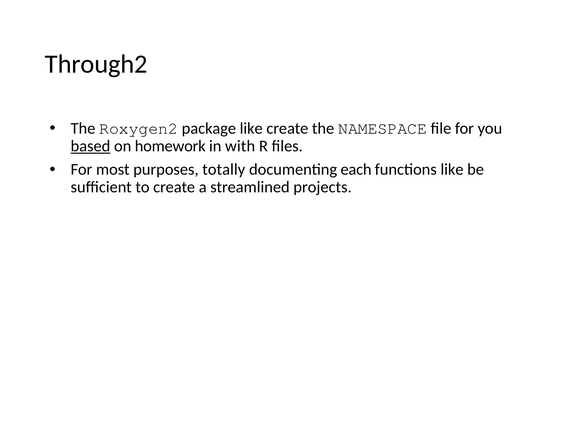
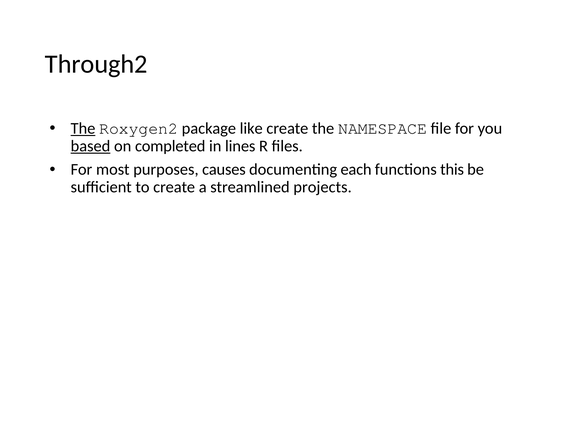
The underline: none -> present (83, 128)
homework: homework -> completed (170, 146)
with: with -> lines (240, 146)
totally: totally -> causes (224, 170)
functions like: like -> this (452, 170)
